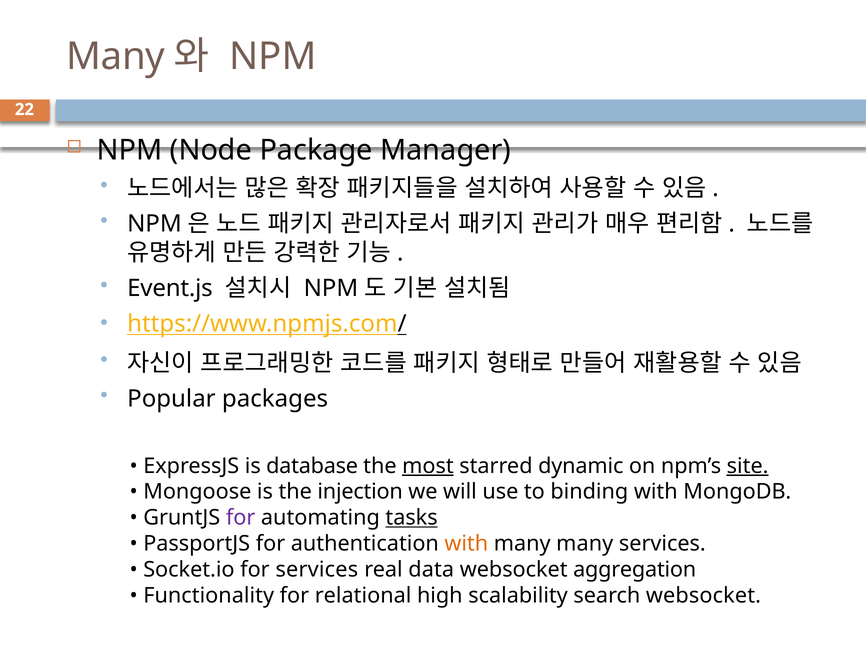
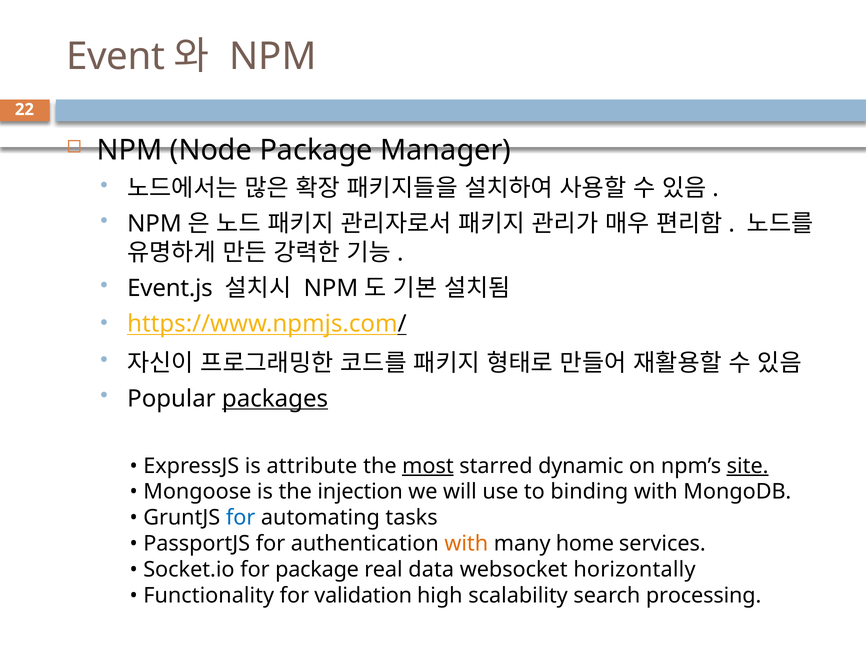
Many: Many -> Event (116, 57)
packages underline: none -> present (275, 399)
database: database -> attribute (312, 466)
for colour: purple -> blue (241, 518)
tasks underline: present -> none (412, 518)
many many: many -> home (585, 544)
for services: services -> package (317, 570)
aggregation: aggregation -> horizontally (634, 570)
relational: relational -> validation (363, 596)
search websocket: websocket -> processing (704, 596)
